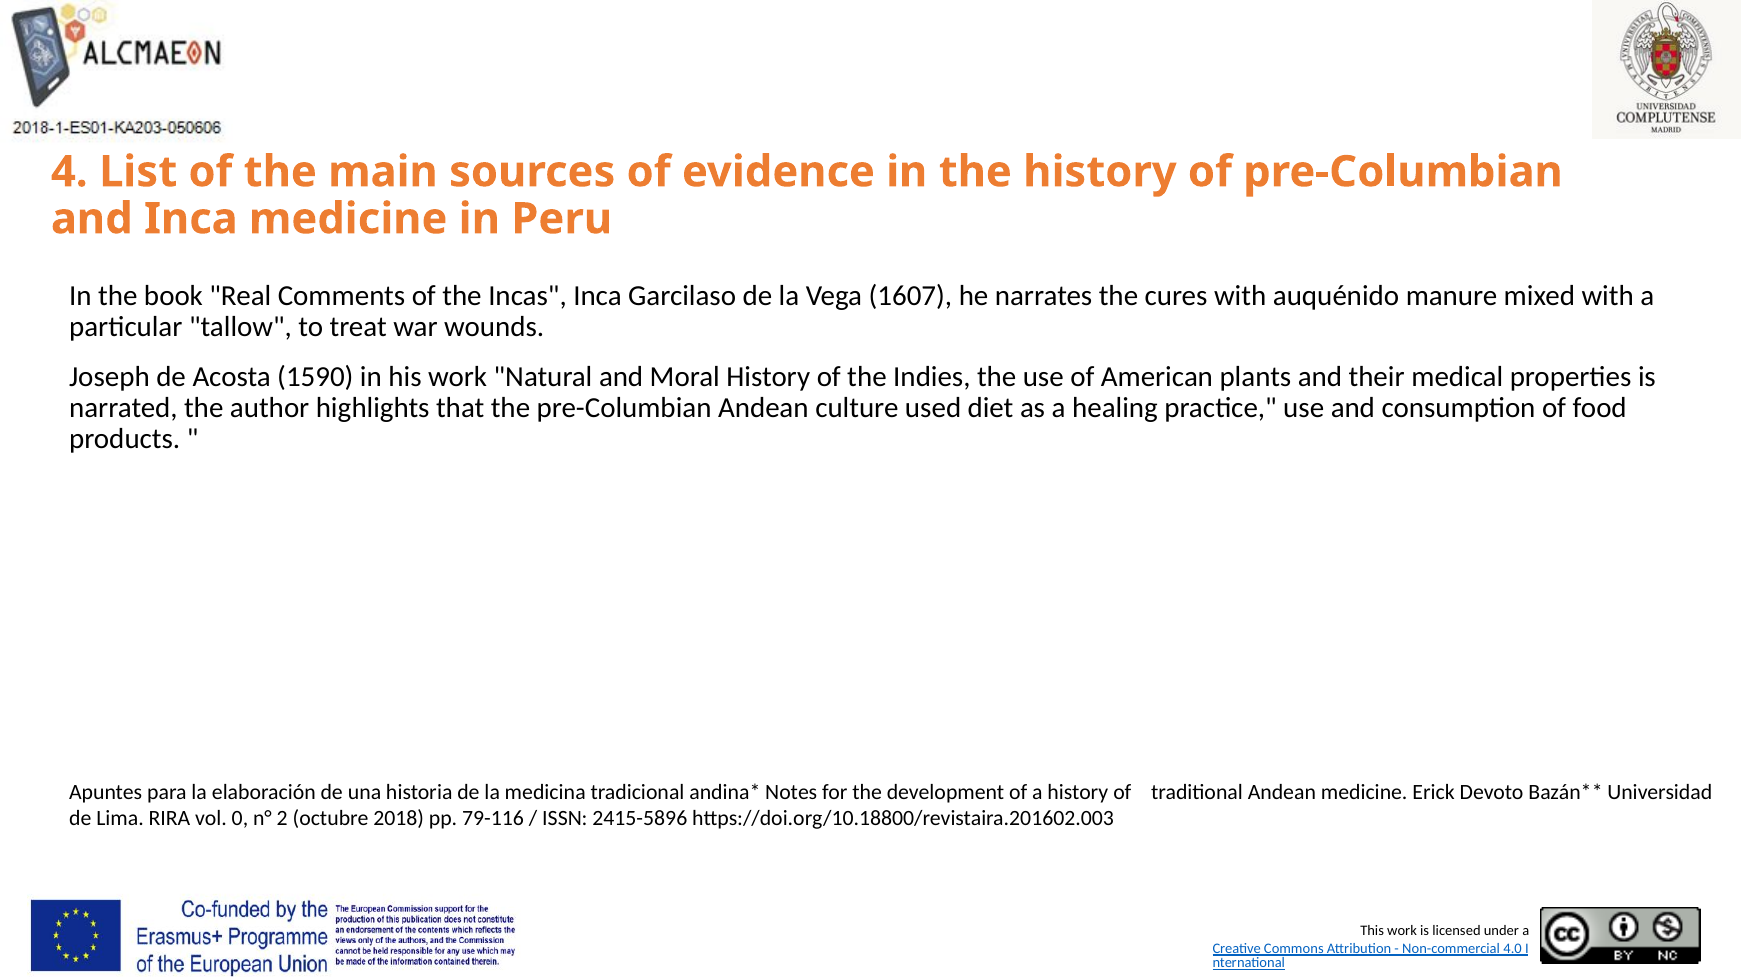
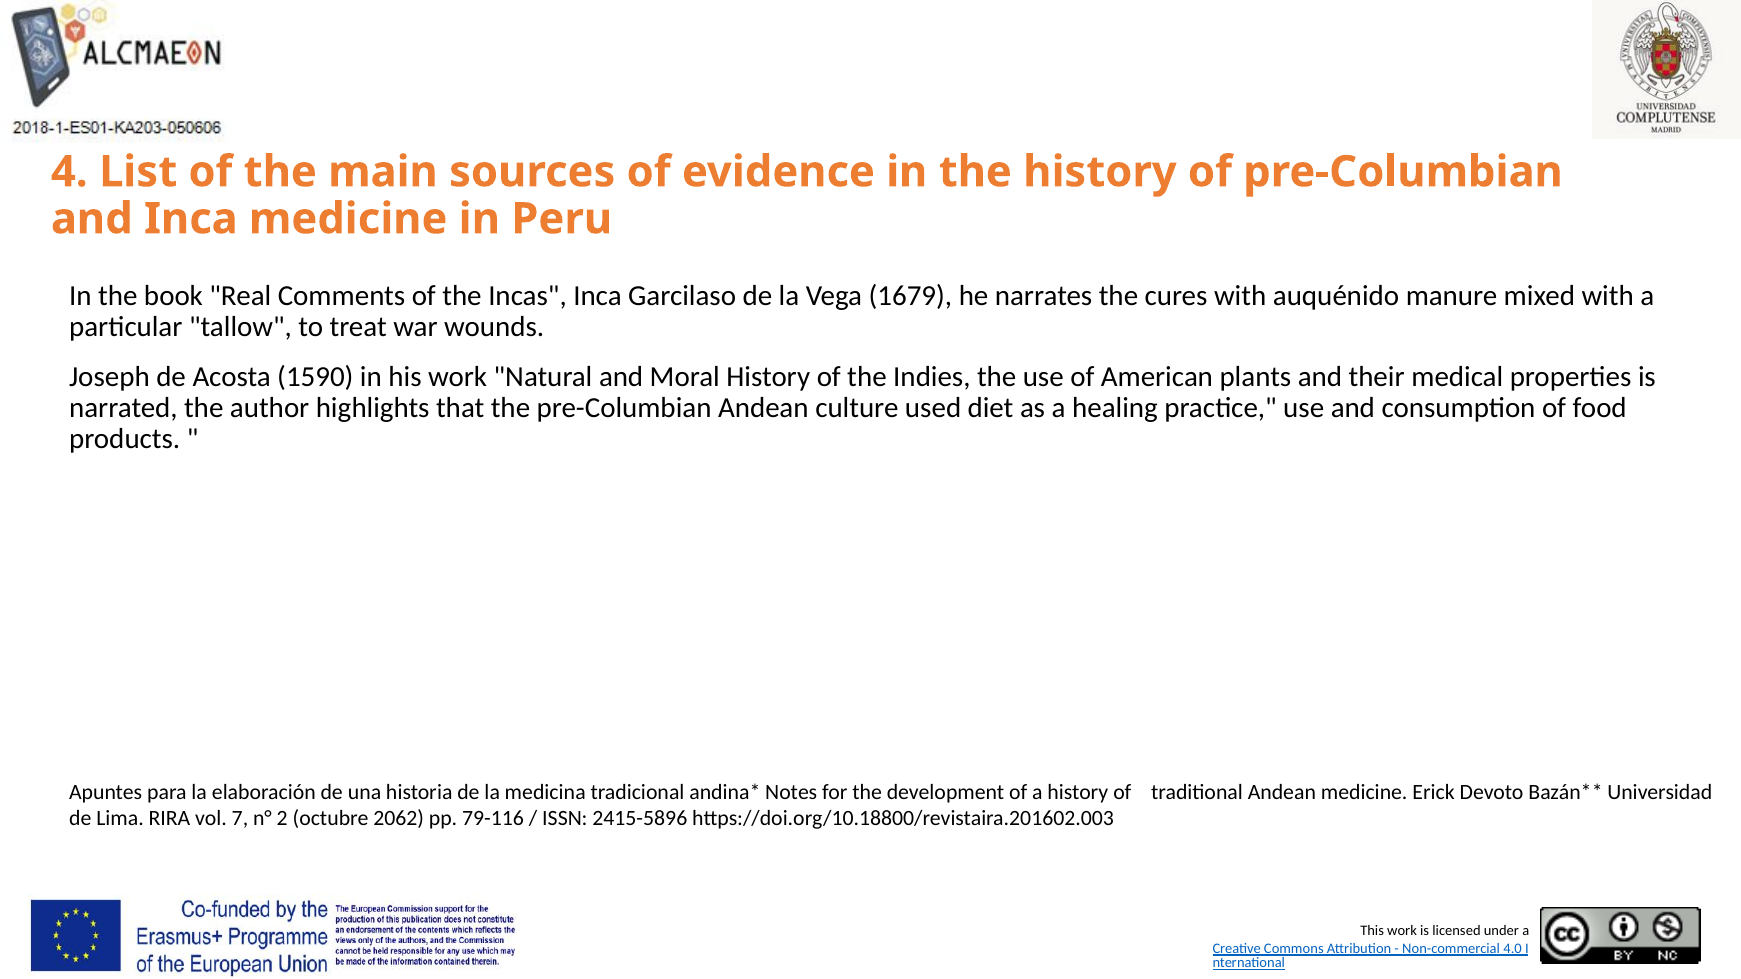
1607: 1607 -> 1679 (910, 296)
0: 0 -> 7 (240, 819)
2018: 2018 -> 2062 (399, 819)
